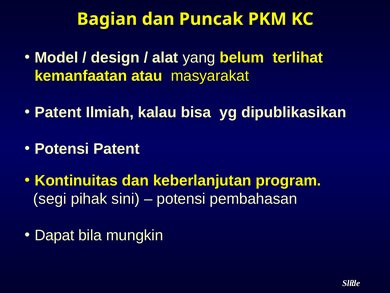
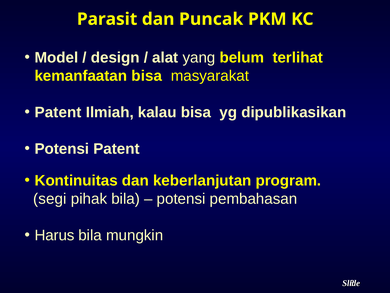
Bagian: Bagian -> Parasit (107, 19)
kemanfaatan atau: atau -> bisa (147, 76)
pihak sini: sini -> bila (126, 199)
Dapat: Dapat -> Harus (54, 235)
